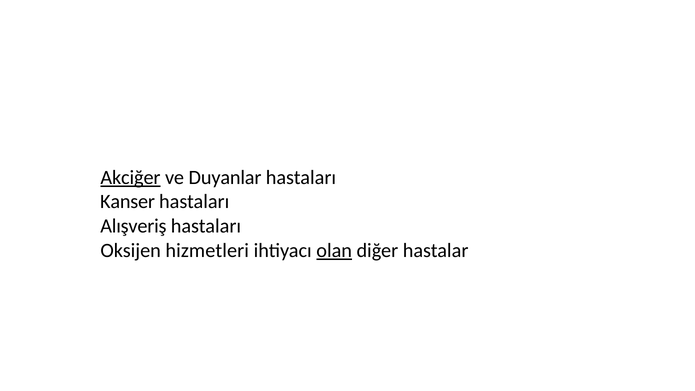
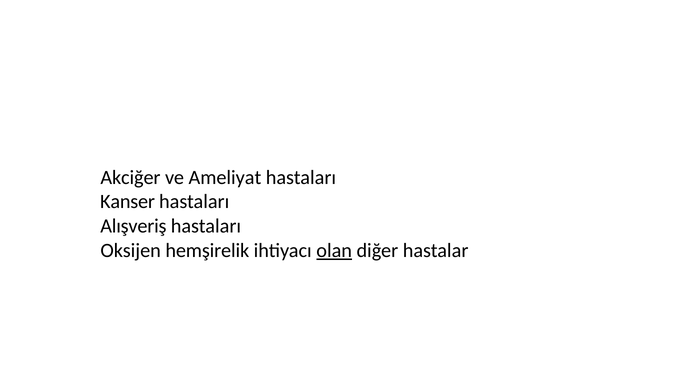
Akciğer underline: present -> none (130, 177)
Duyanlar: Duyanlar -> Ameliyat (225, 177)
hizmetleri: hizmetleri -> hemşirelik (207, 250)
